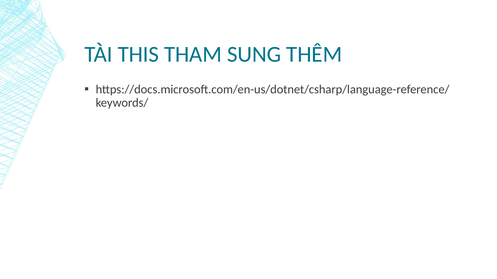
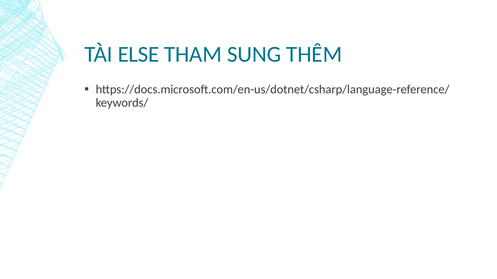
THIS: THIS -> ELSE (138, 54)
